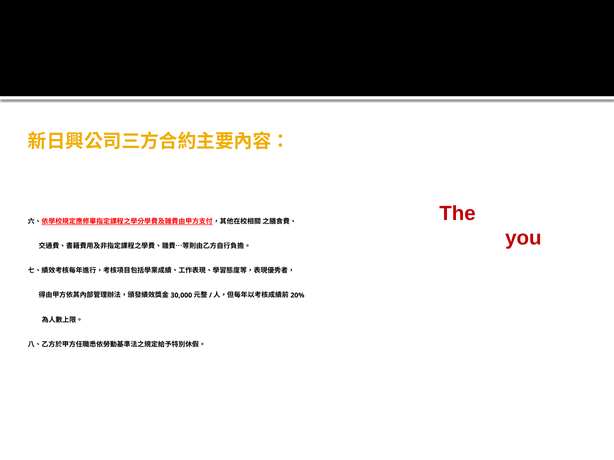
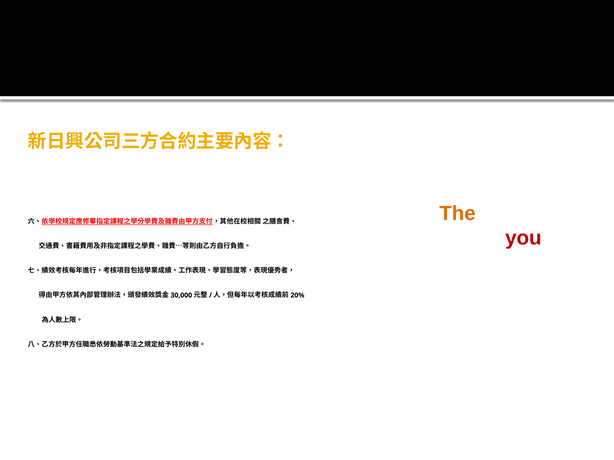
The colour: red -> orange (458, 214)
